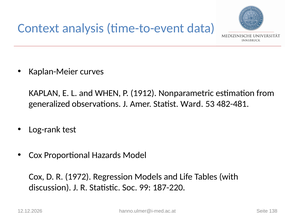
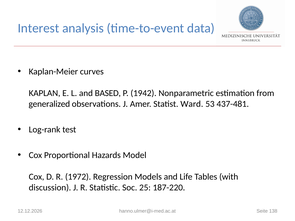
Context: Context -> Interest (38, 28)
WHEN: WHEN -> BASED (108, 93)
1912: 1912 -> 1942 (144, 93)
482-481: 482-481 -> 437-481 (233, 104)
99: 99 -> 25 (145, 188)
